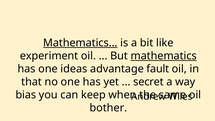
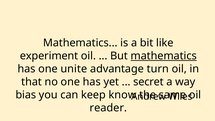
Mathematics underline: present -> none (80, 43)
ideas: ideas -> unite (74, 69)
fault: fault -> turn (158, 69)
when: when -> know (122, 95)
bother: bother -> reader (108, 108)
